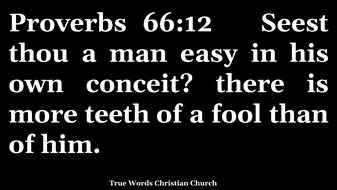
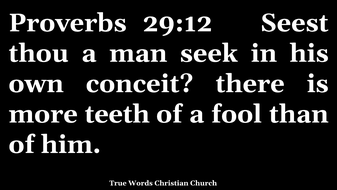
66:12: 66:12 -> 29:12 (177, 23)
easy: easy -> seek (209, 53)
